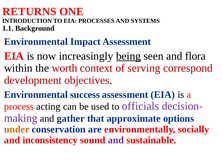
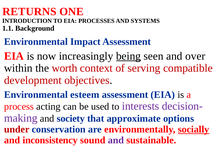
flora: flora -> over (195, 56)
correspond: correspond -> compatible (188, 68)
success: success -> esteem (85, 95)
officials: officials -> interests (141, 106)
gather: gather -> society (71, 119)
under colour: orange -> red (17, 130)
socially underline: none -> present (194, 130)
